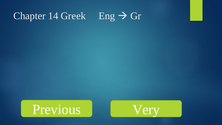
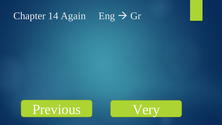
Greek: Greek -> Again (73, 16)
